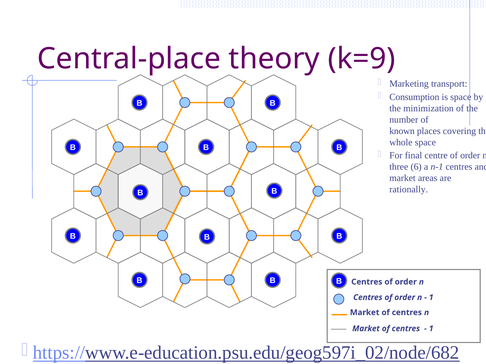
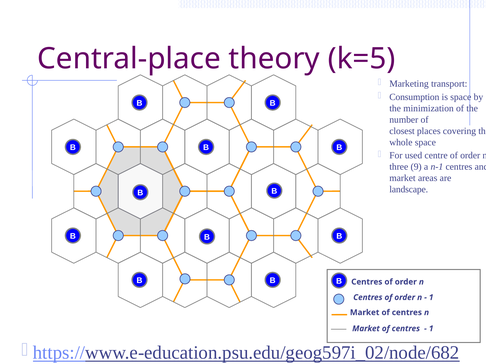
k=9: k=9 -> k=5 (362, 59)
known: known -> closest (402, 131)
final: final -> used (413, 156)
6: 6 -> 9 (416, 167)
rationally: rationally -> landscape (409, 190)
